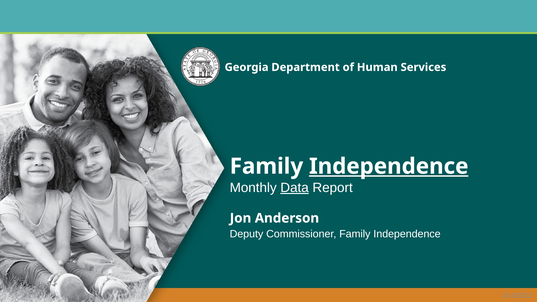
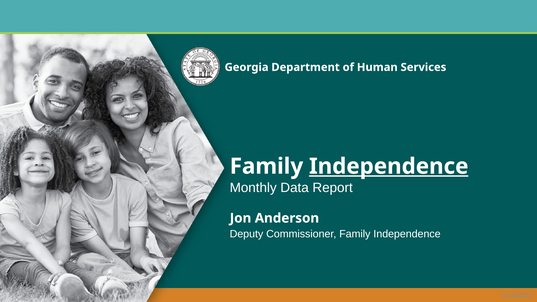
Data underline: present -> none (295, 188)
